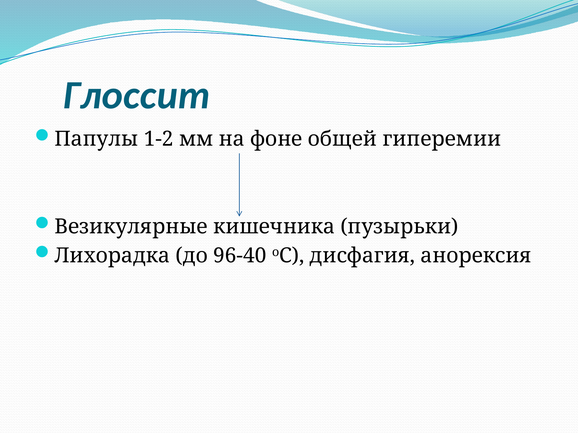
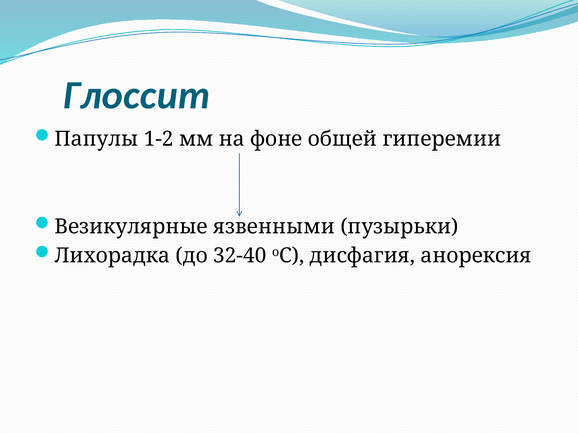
кишечника: кишечника -> язвенными (274, 227)
96-40: 96-40 -> 32-40 (240, 256)
